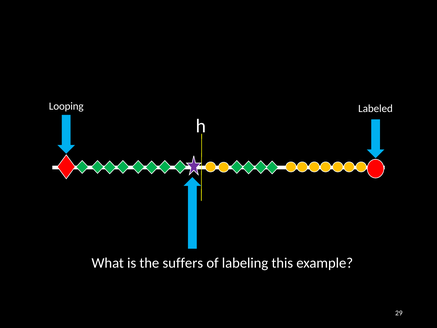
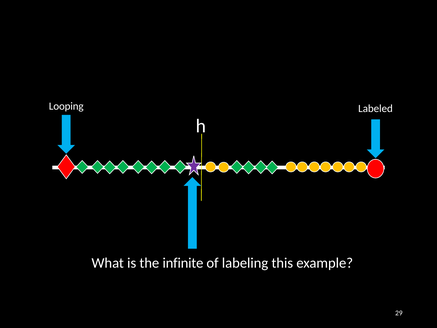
suffers: suffers -> infinite (183, 263)
